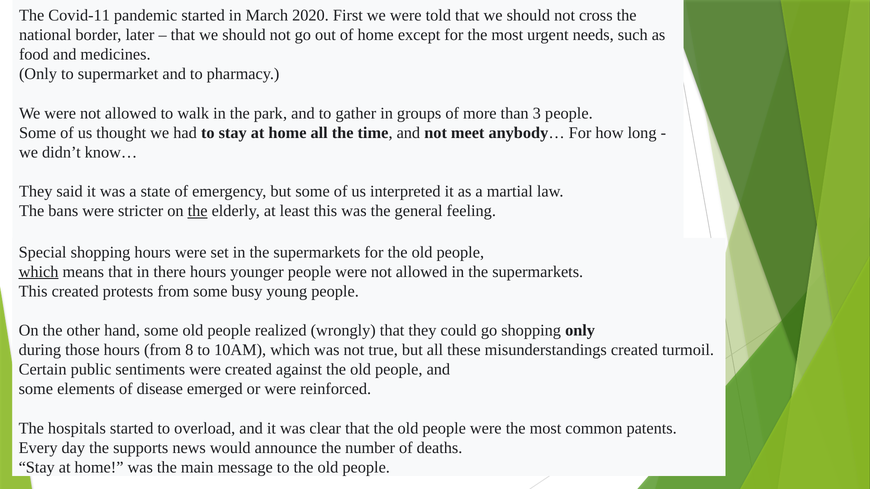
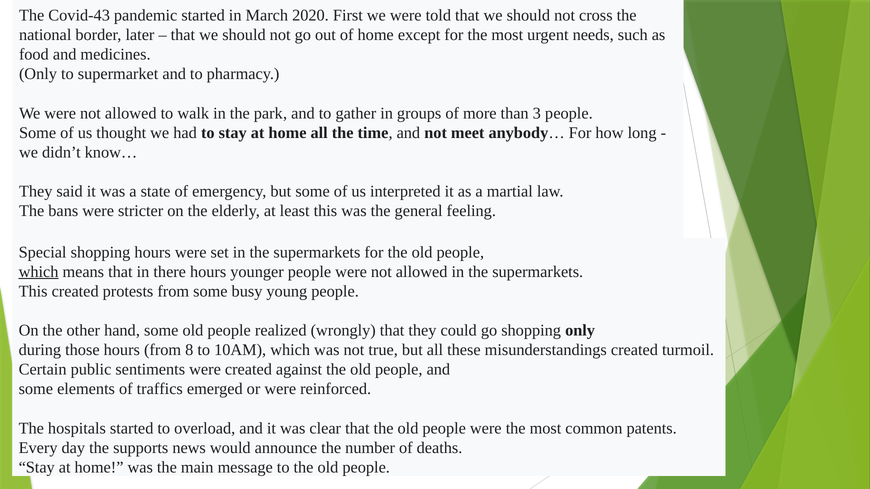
Covid-11: Covid-11 -> Covid-43 (79, 15)
the underline: present -> none (198, 211)
disease: disease -> traffics (160, 389)
